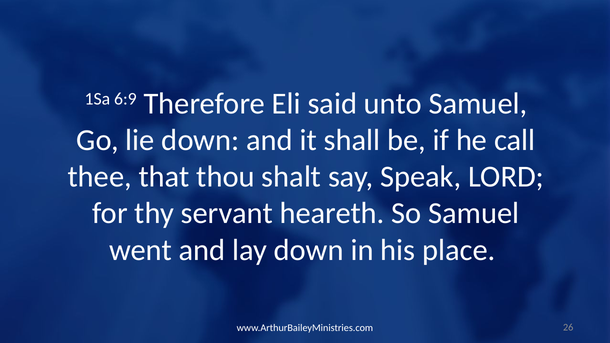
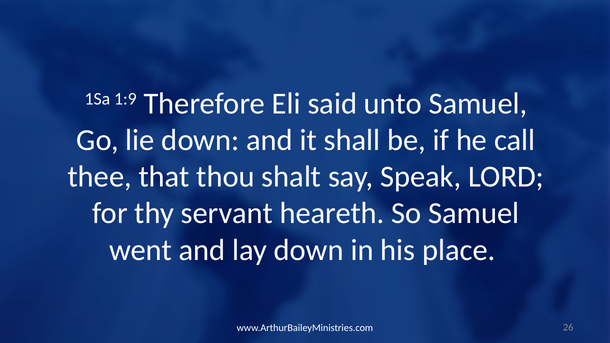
6:9: 6:9 -> 1:9 (125, 99)
